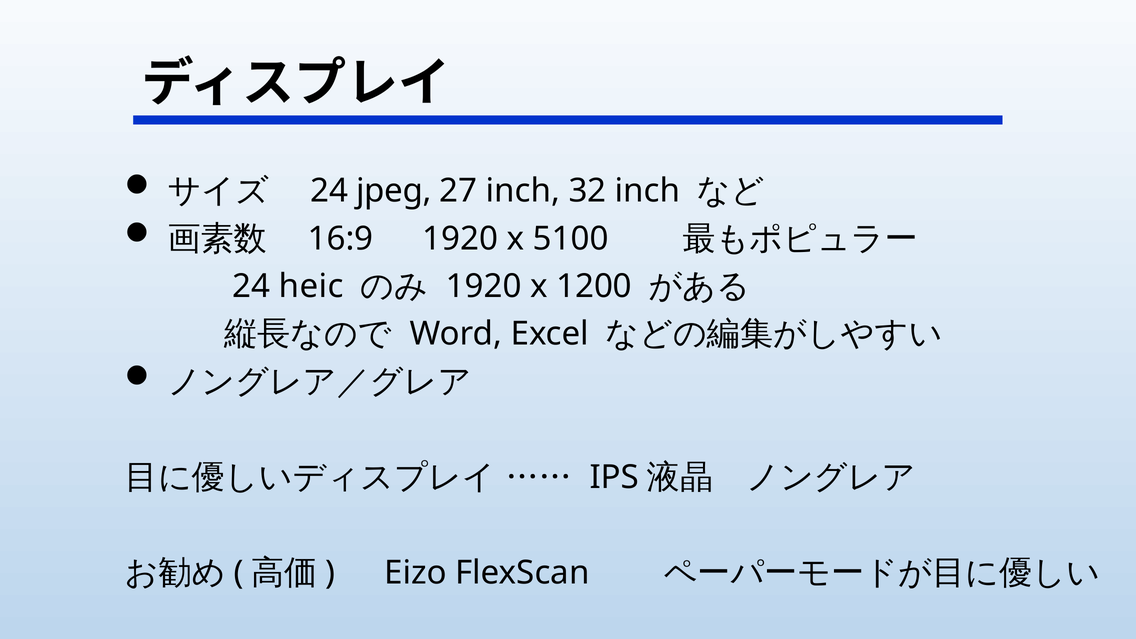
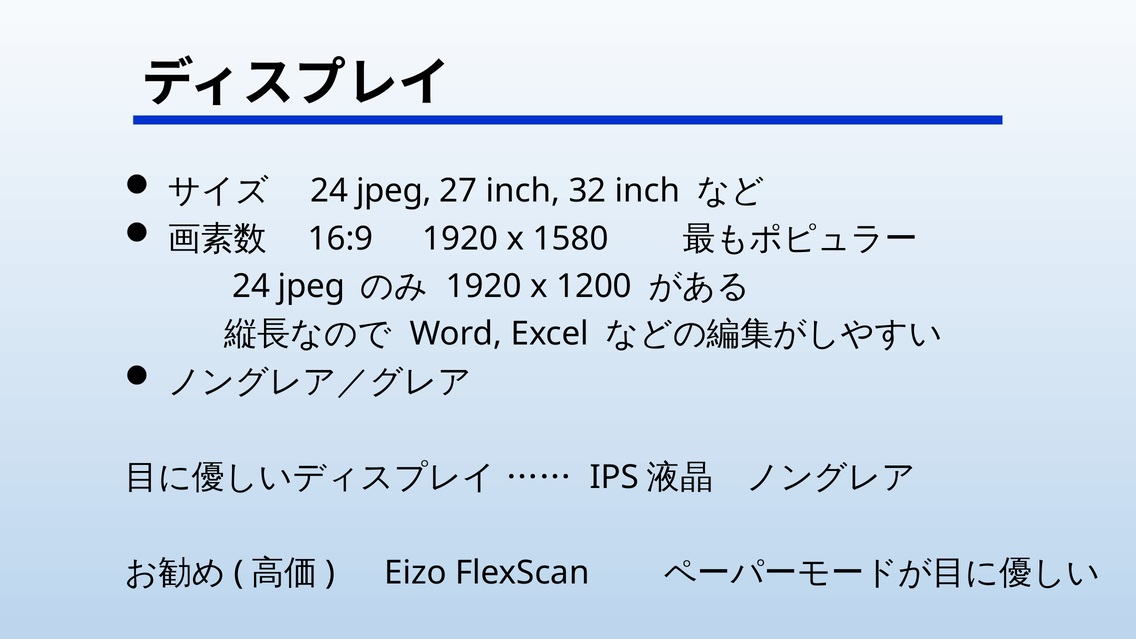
5100: 5100 -> 1580 (571, 239)
heic: heic -> jpeg (311, 286)
